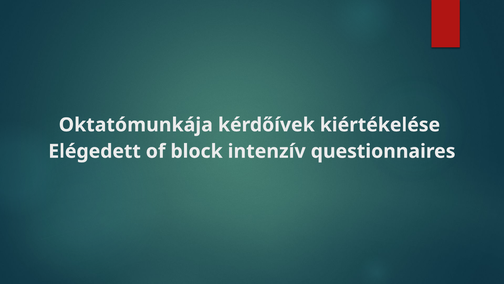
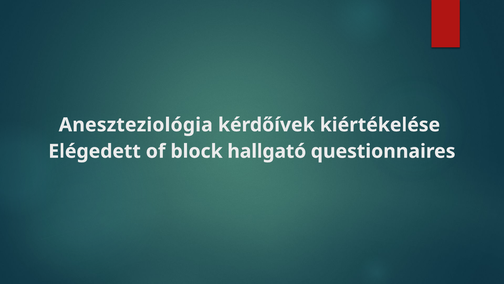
Oktatómunkája: Oktatómunkája -> Aneszteziológia (136, 125)
intenzív: intenzív -> hallgató (267, 151)
